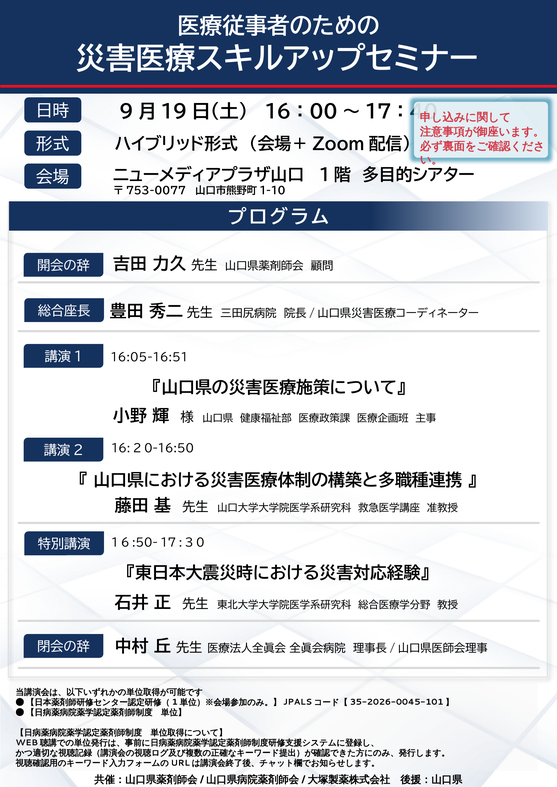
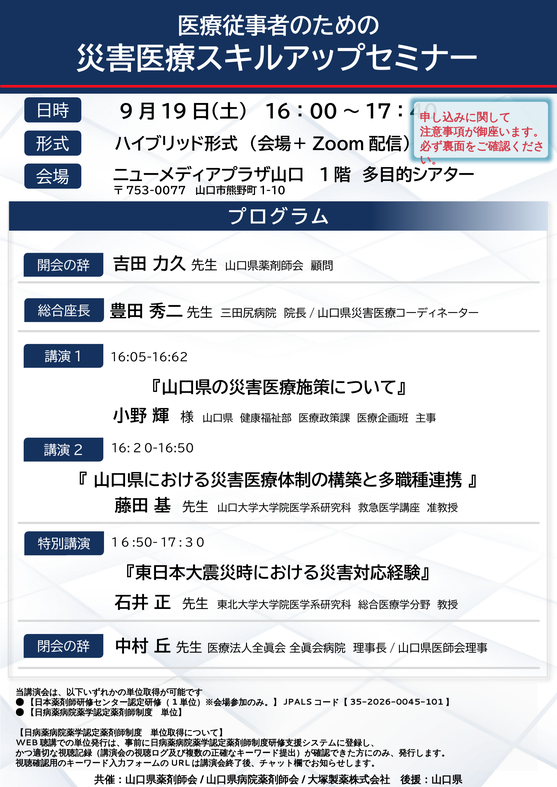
16:05-16:51: 16:05-16:51 -> 16:05-16:62 (149, 358)
